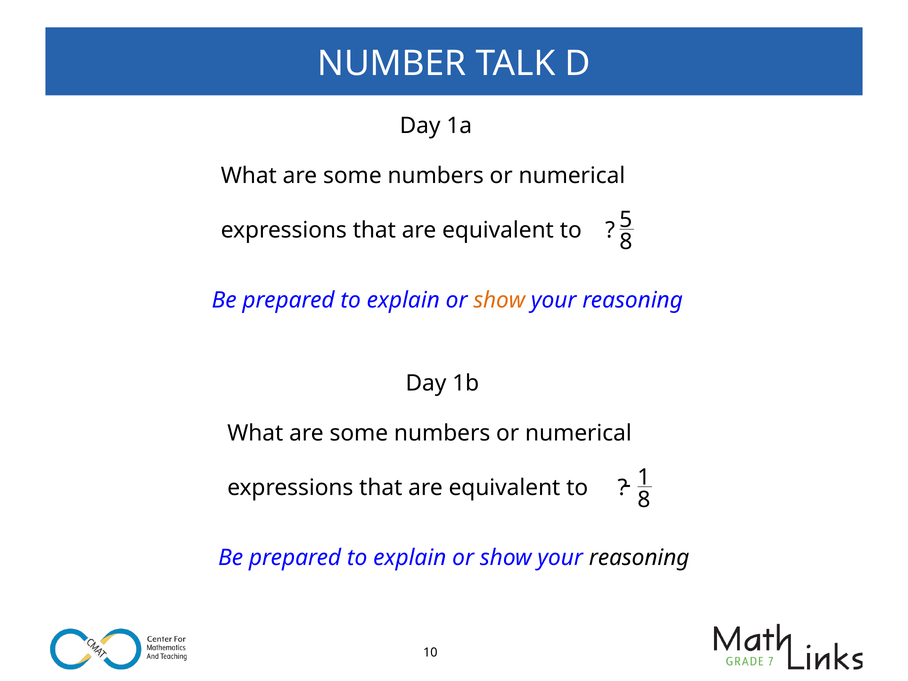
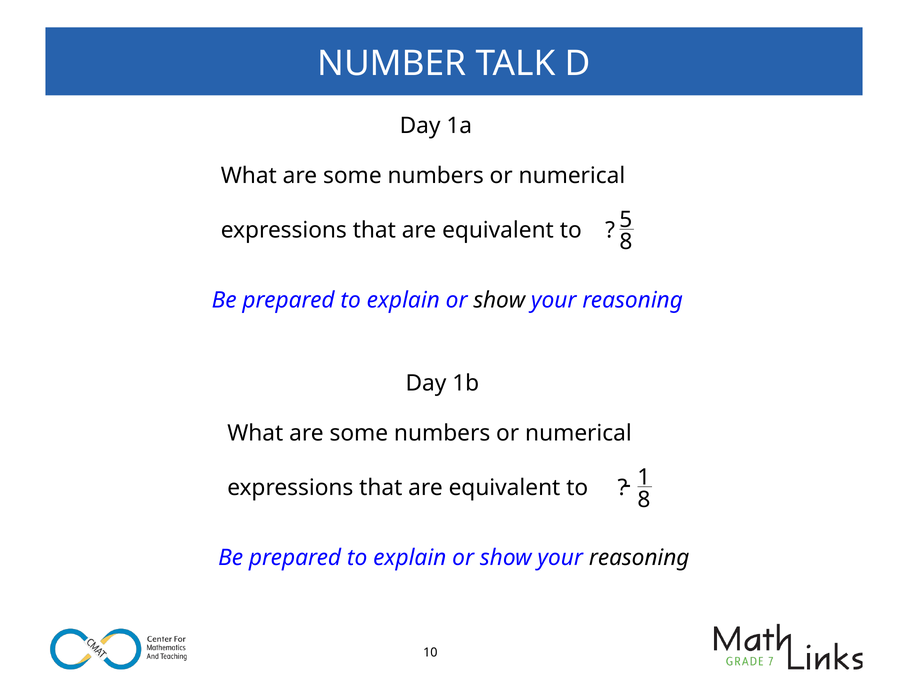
show colour: orange -> black (499, 300)
